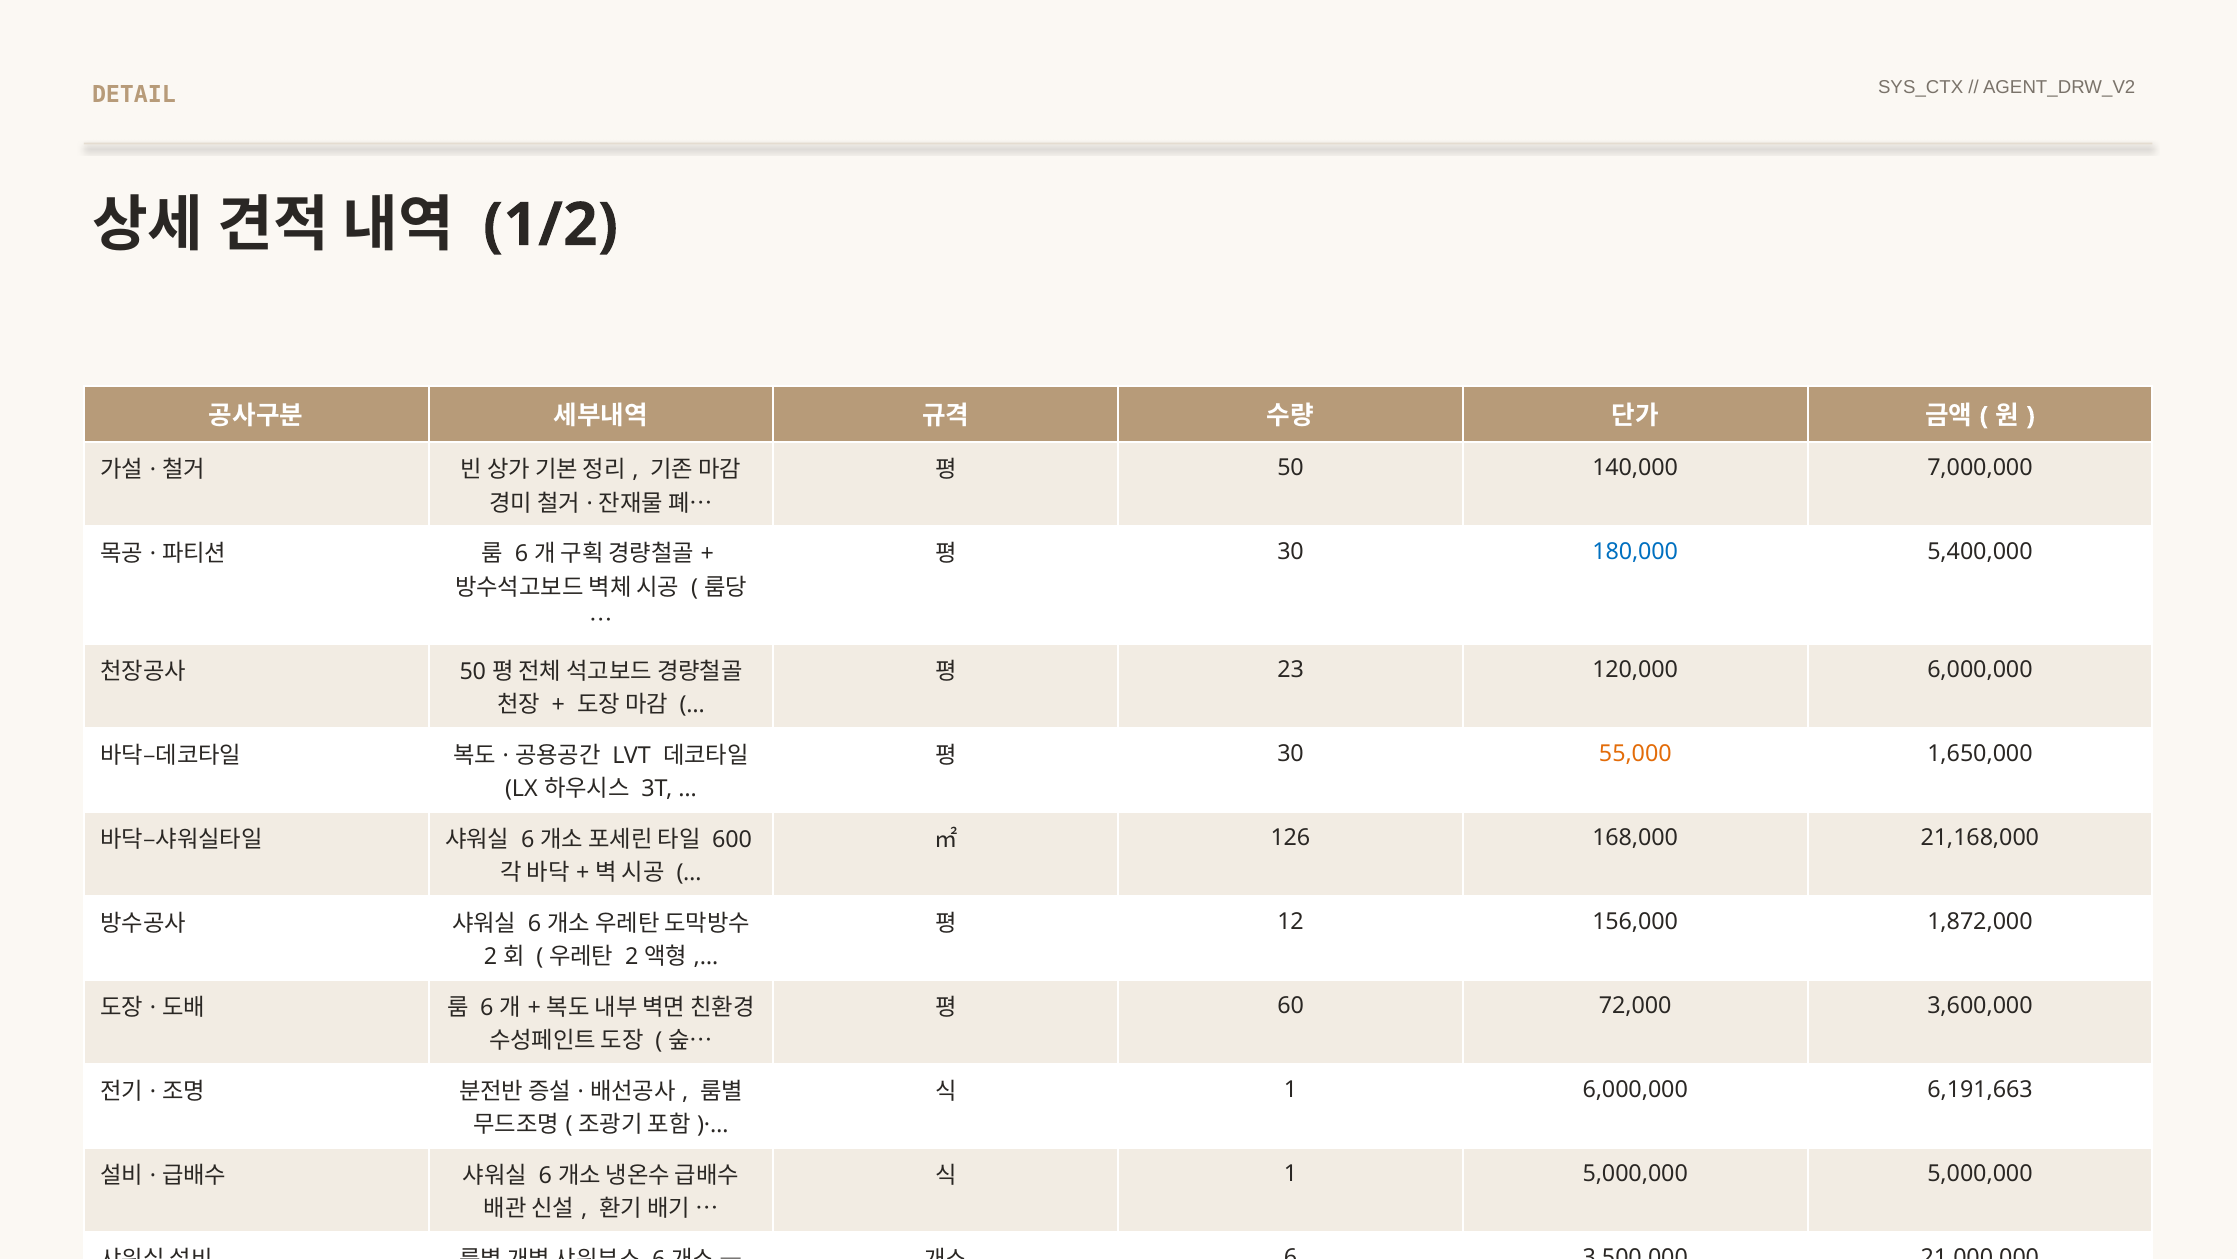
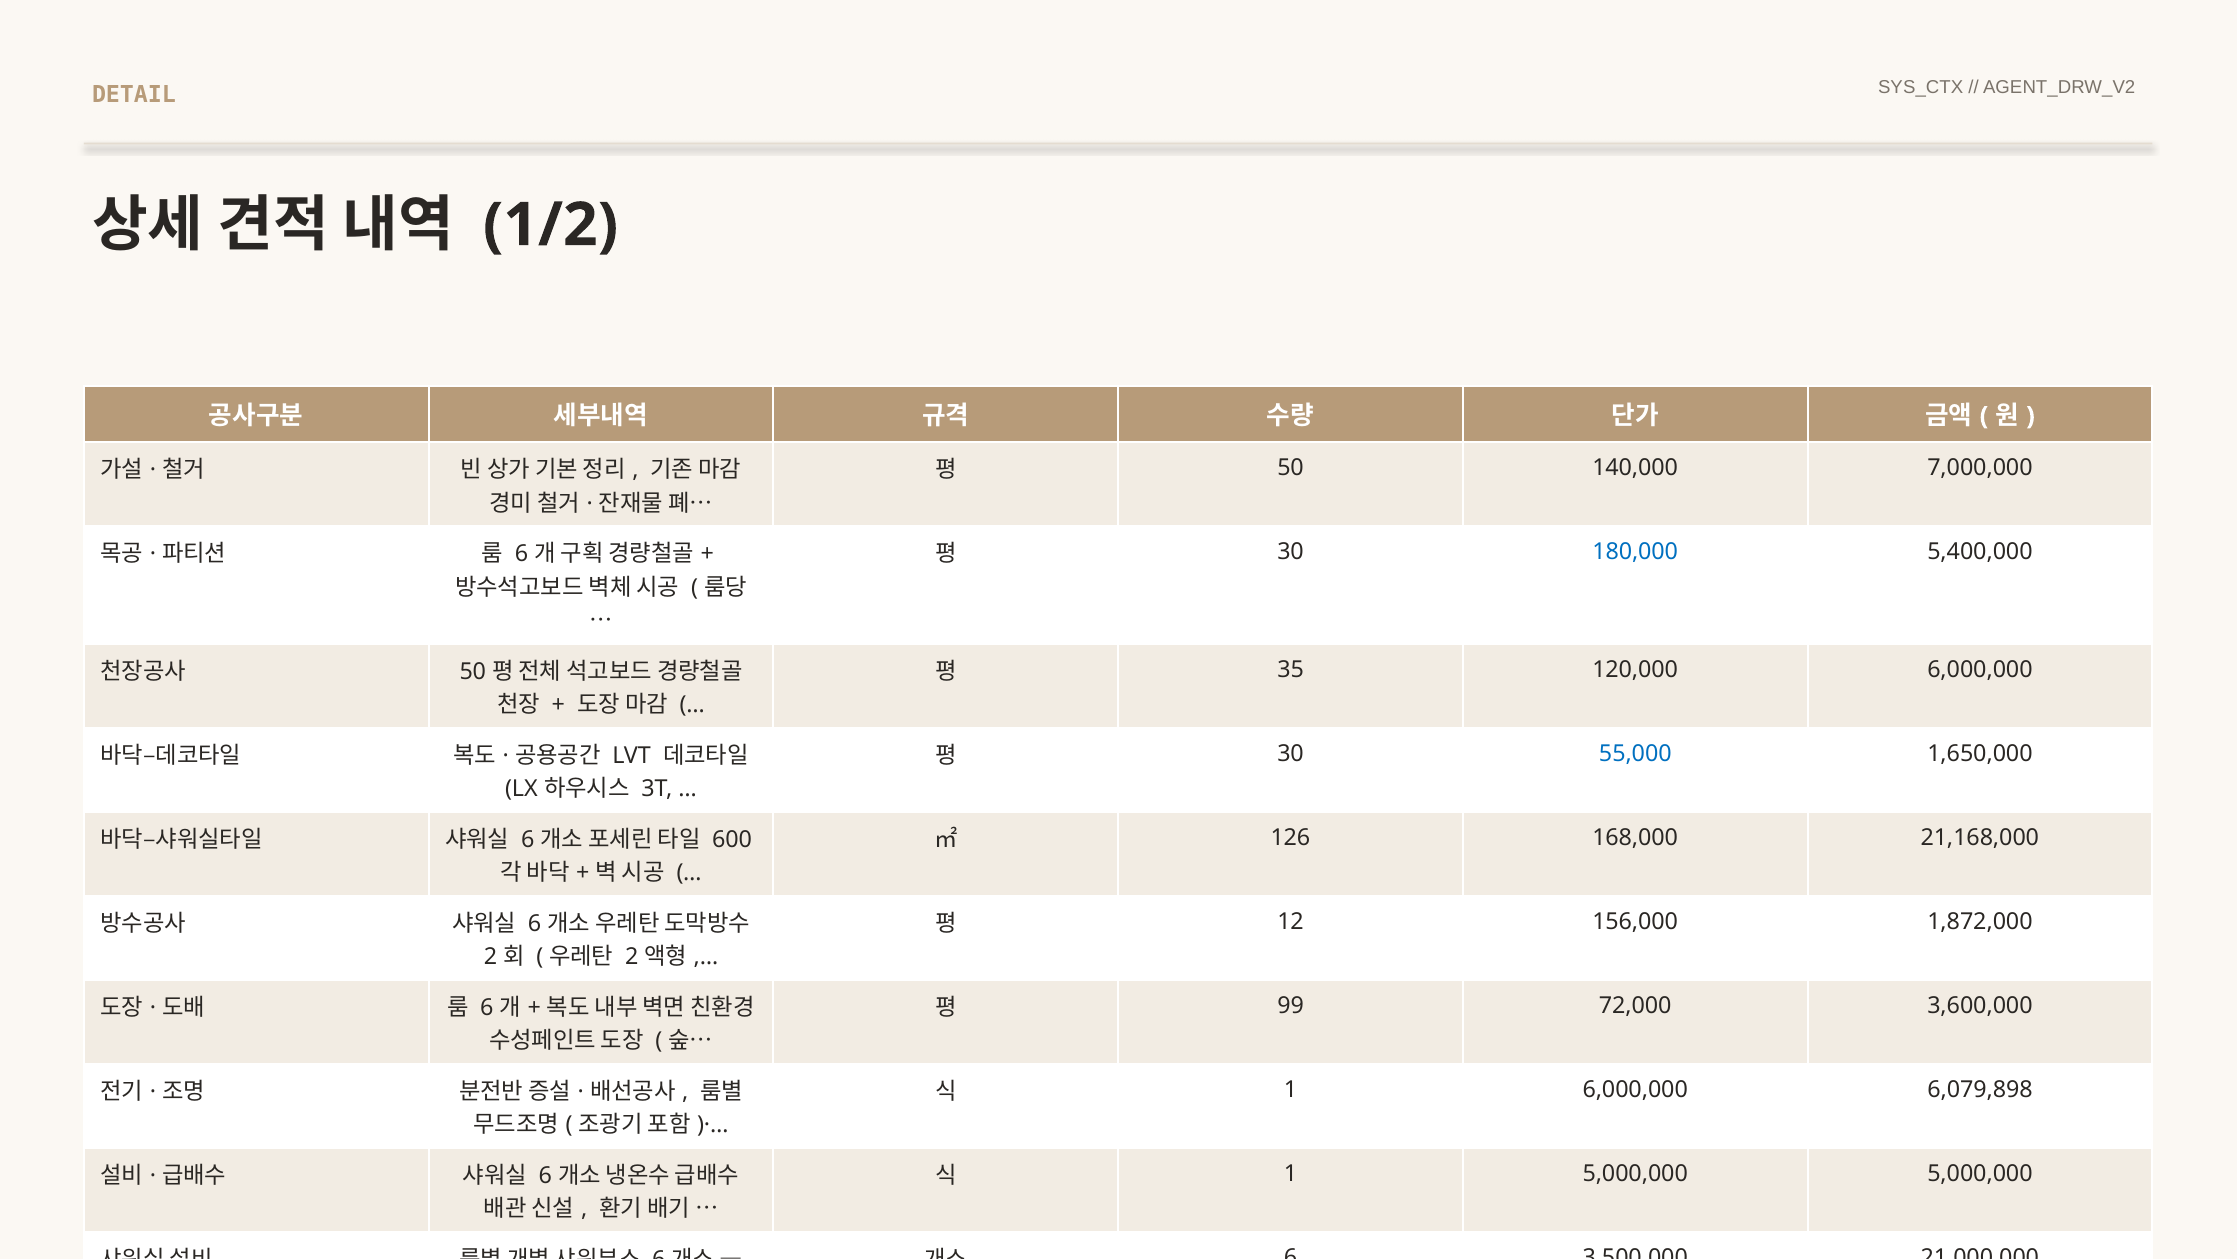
23: 23 -> 35 (1291, 669)
55,000 colour: orange -> blue (1635, 753)
60: 60 -> 99 (1291, 1005)
6,191,663: 6,191,663 -> 6,079,898 (1980, 1089)
